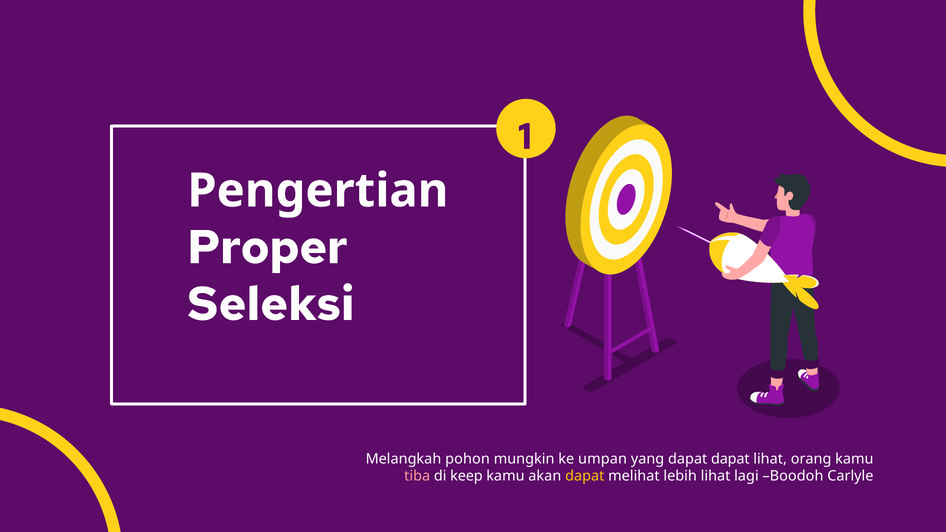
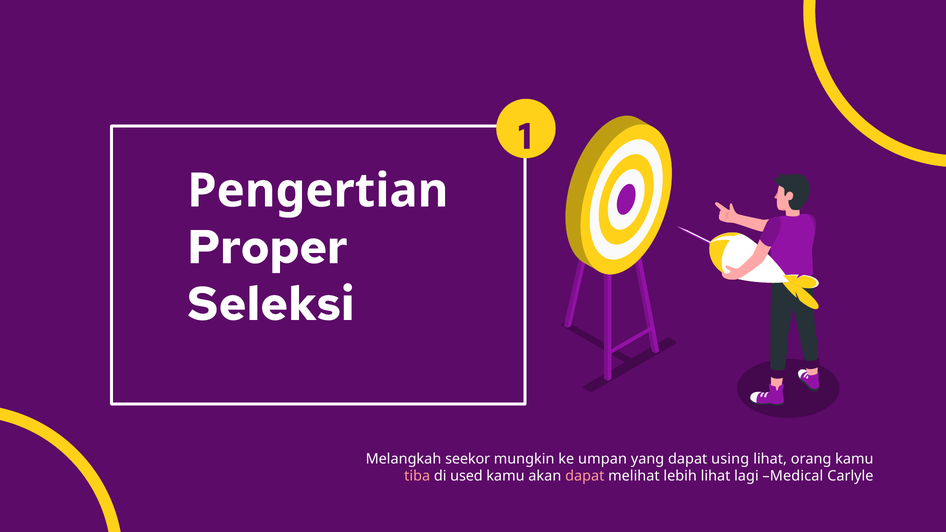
pohon: pohon -> seekor (468, 459)
dapat dapat: dapat -> using (730, 459)
keep: keep -> used (466, 476)
dapat colour: yellow -> pink (585, 476)
Boodoh: Boodoh -> Medical (793, 476)
